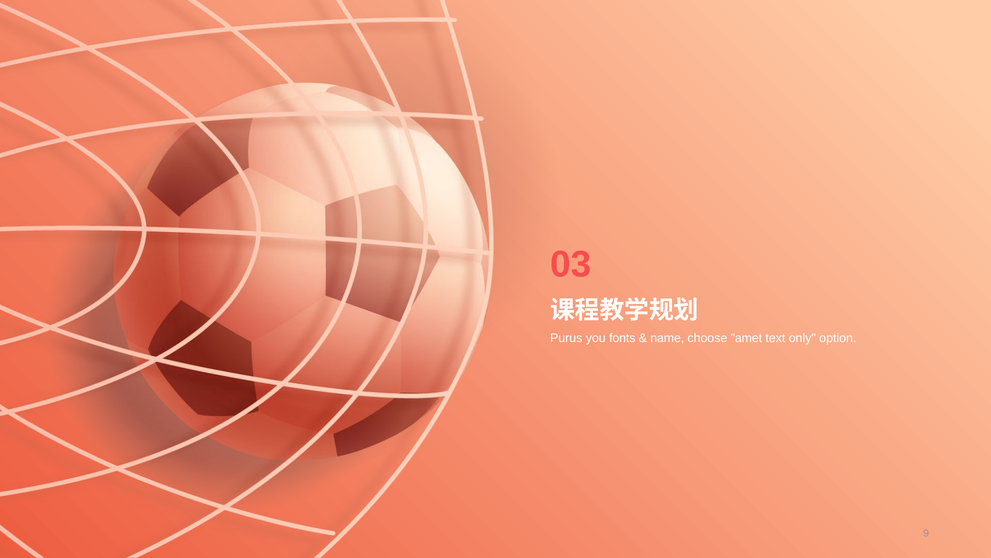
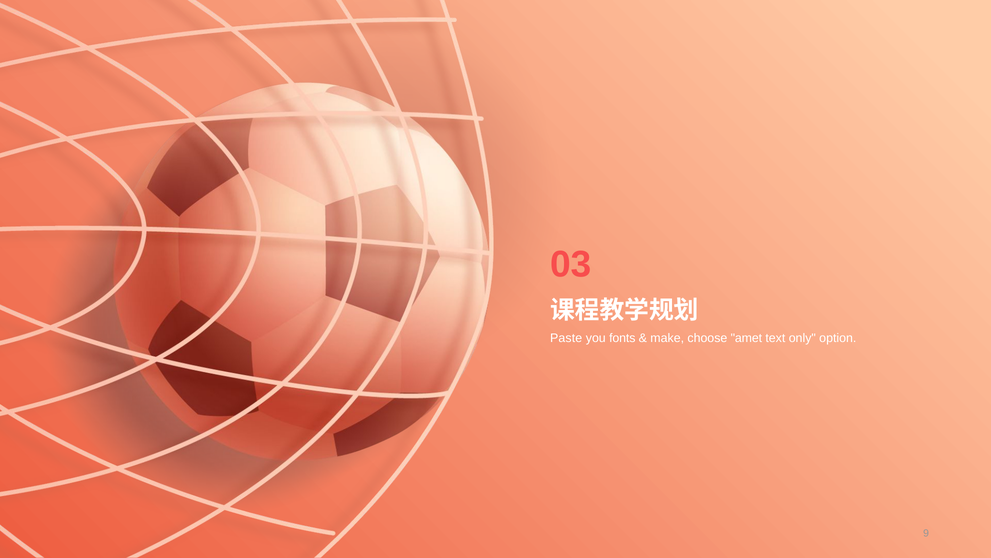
Purus: Purus -> Paste (566, 338)
name: name -> make (667, 338)
